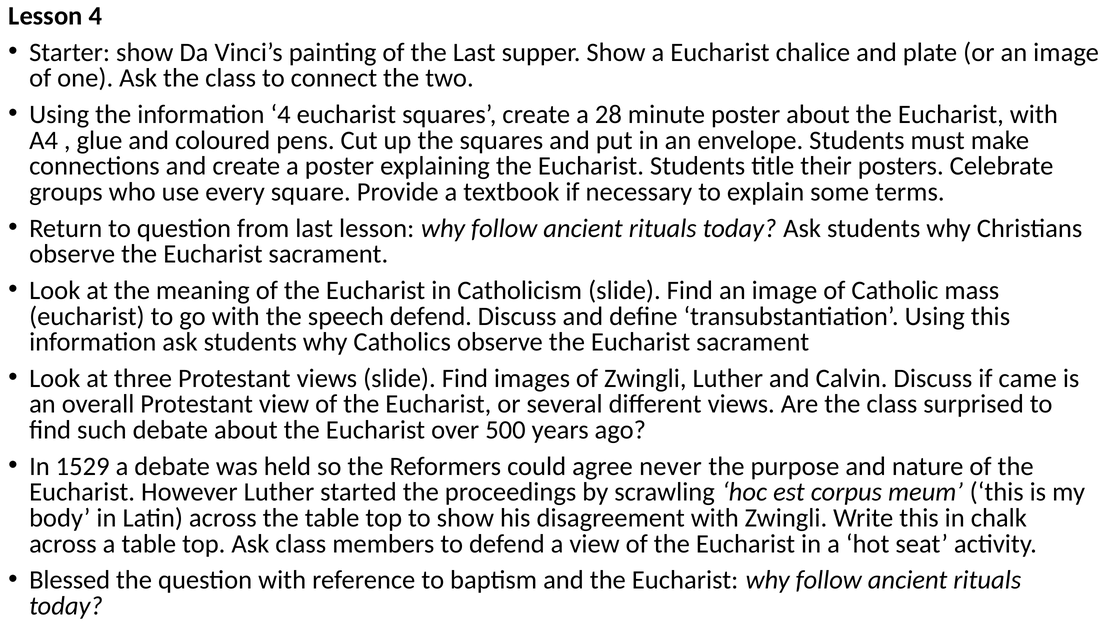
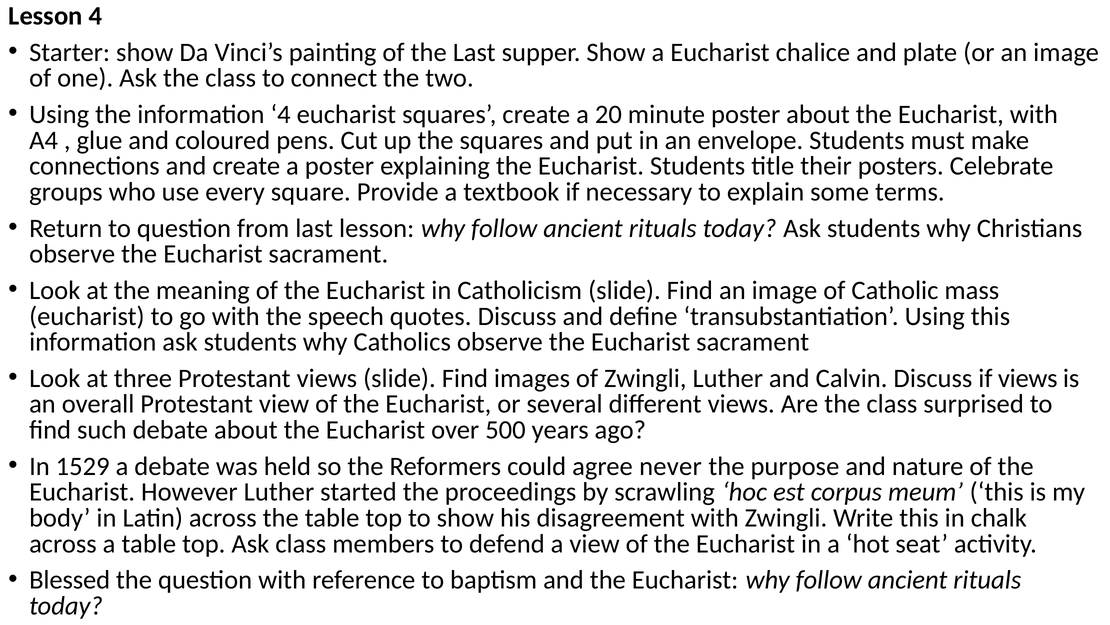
28: 28 -> 20 (608, 114)
speech defend: defend -> quotes (431, 316)
if came: came -> views (1028, 378)
